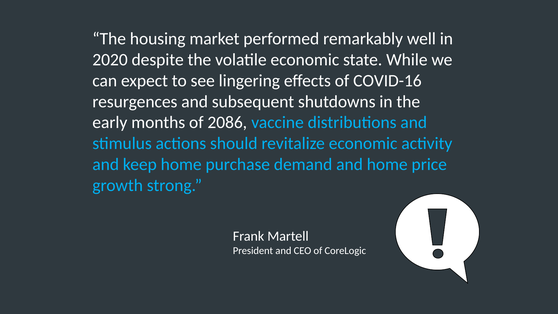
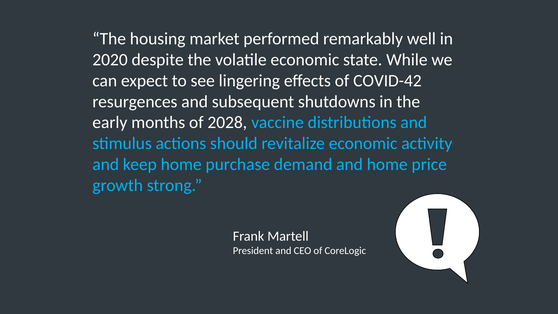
COVID-16: COVID-16 -> COVID-42 (387, 81)
2086: 2086 -> 2028 (227, 122)
